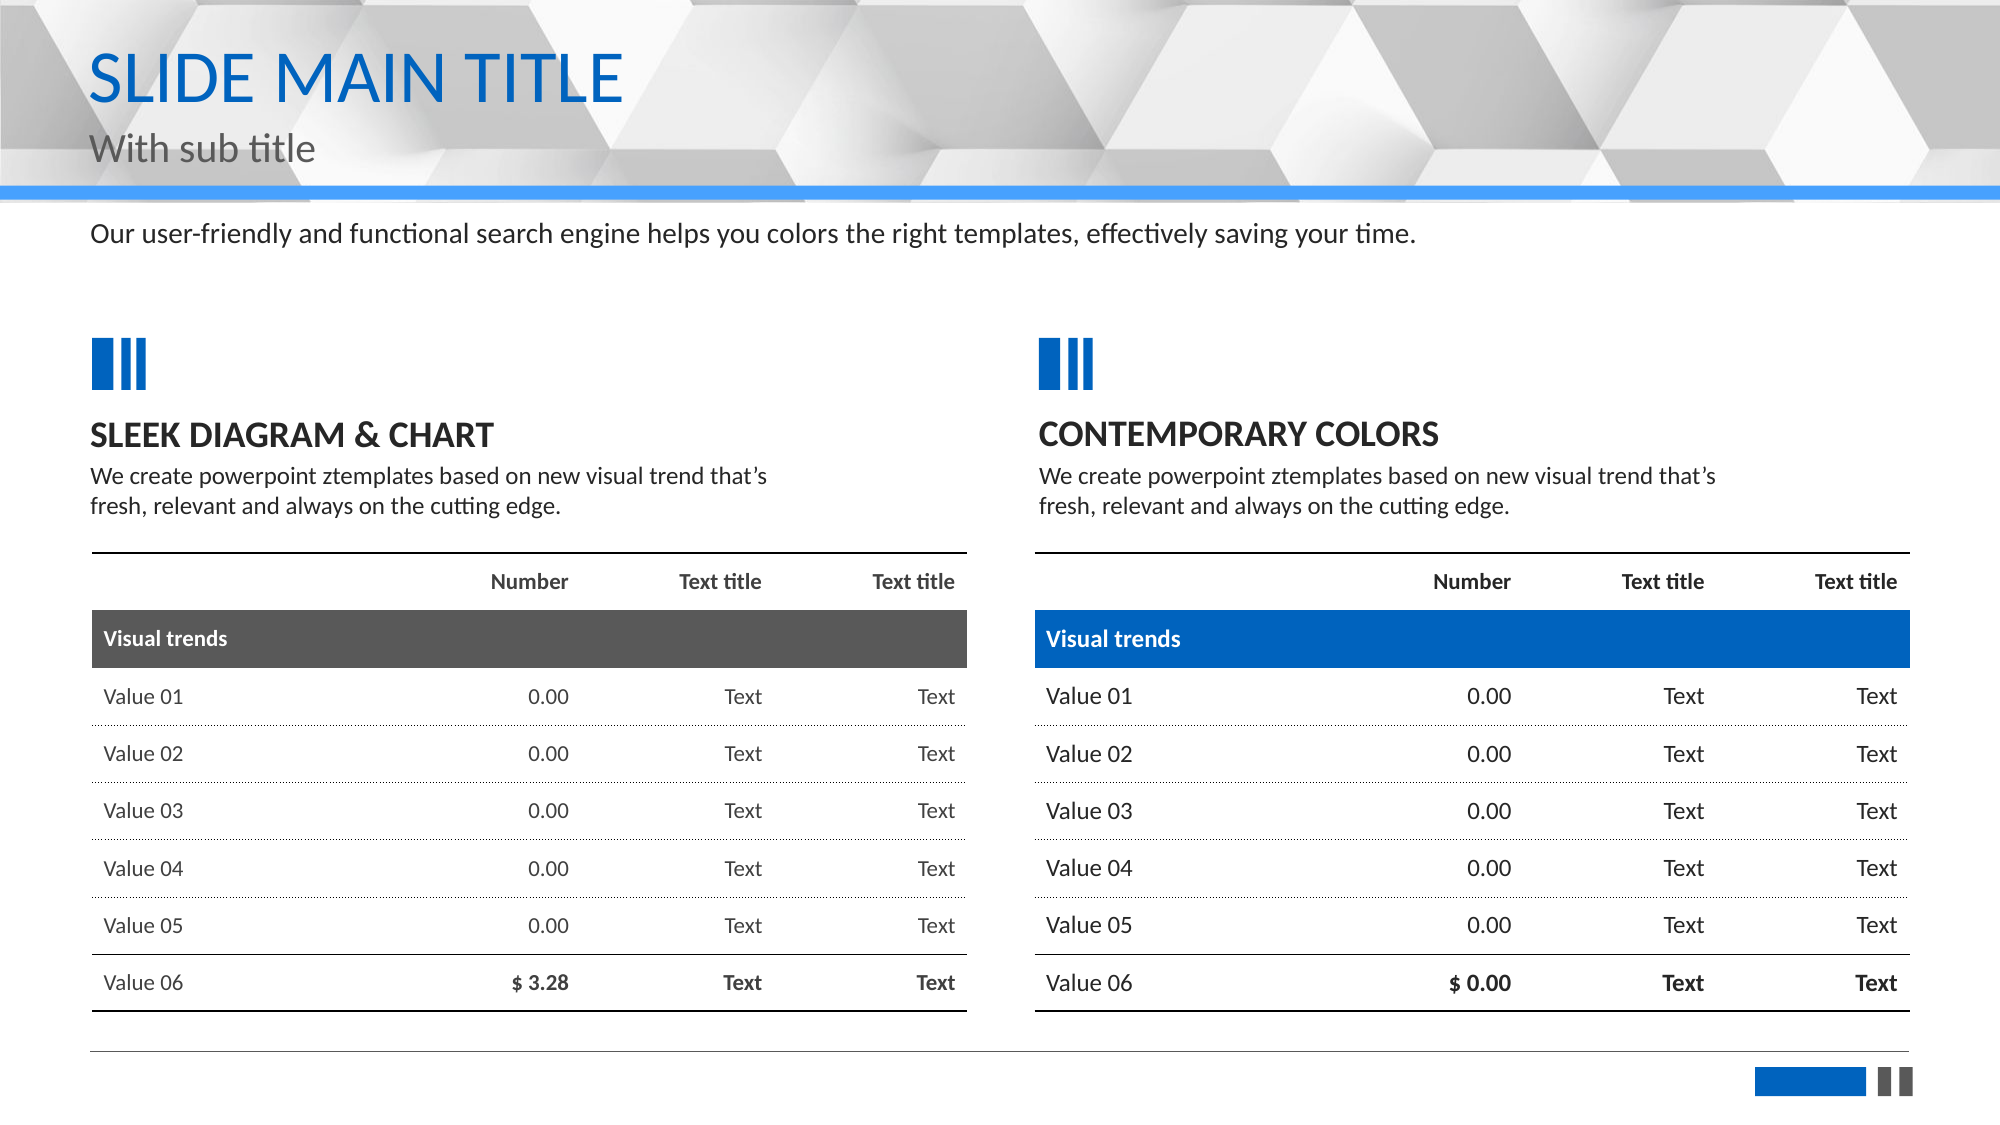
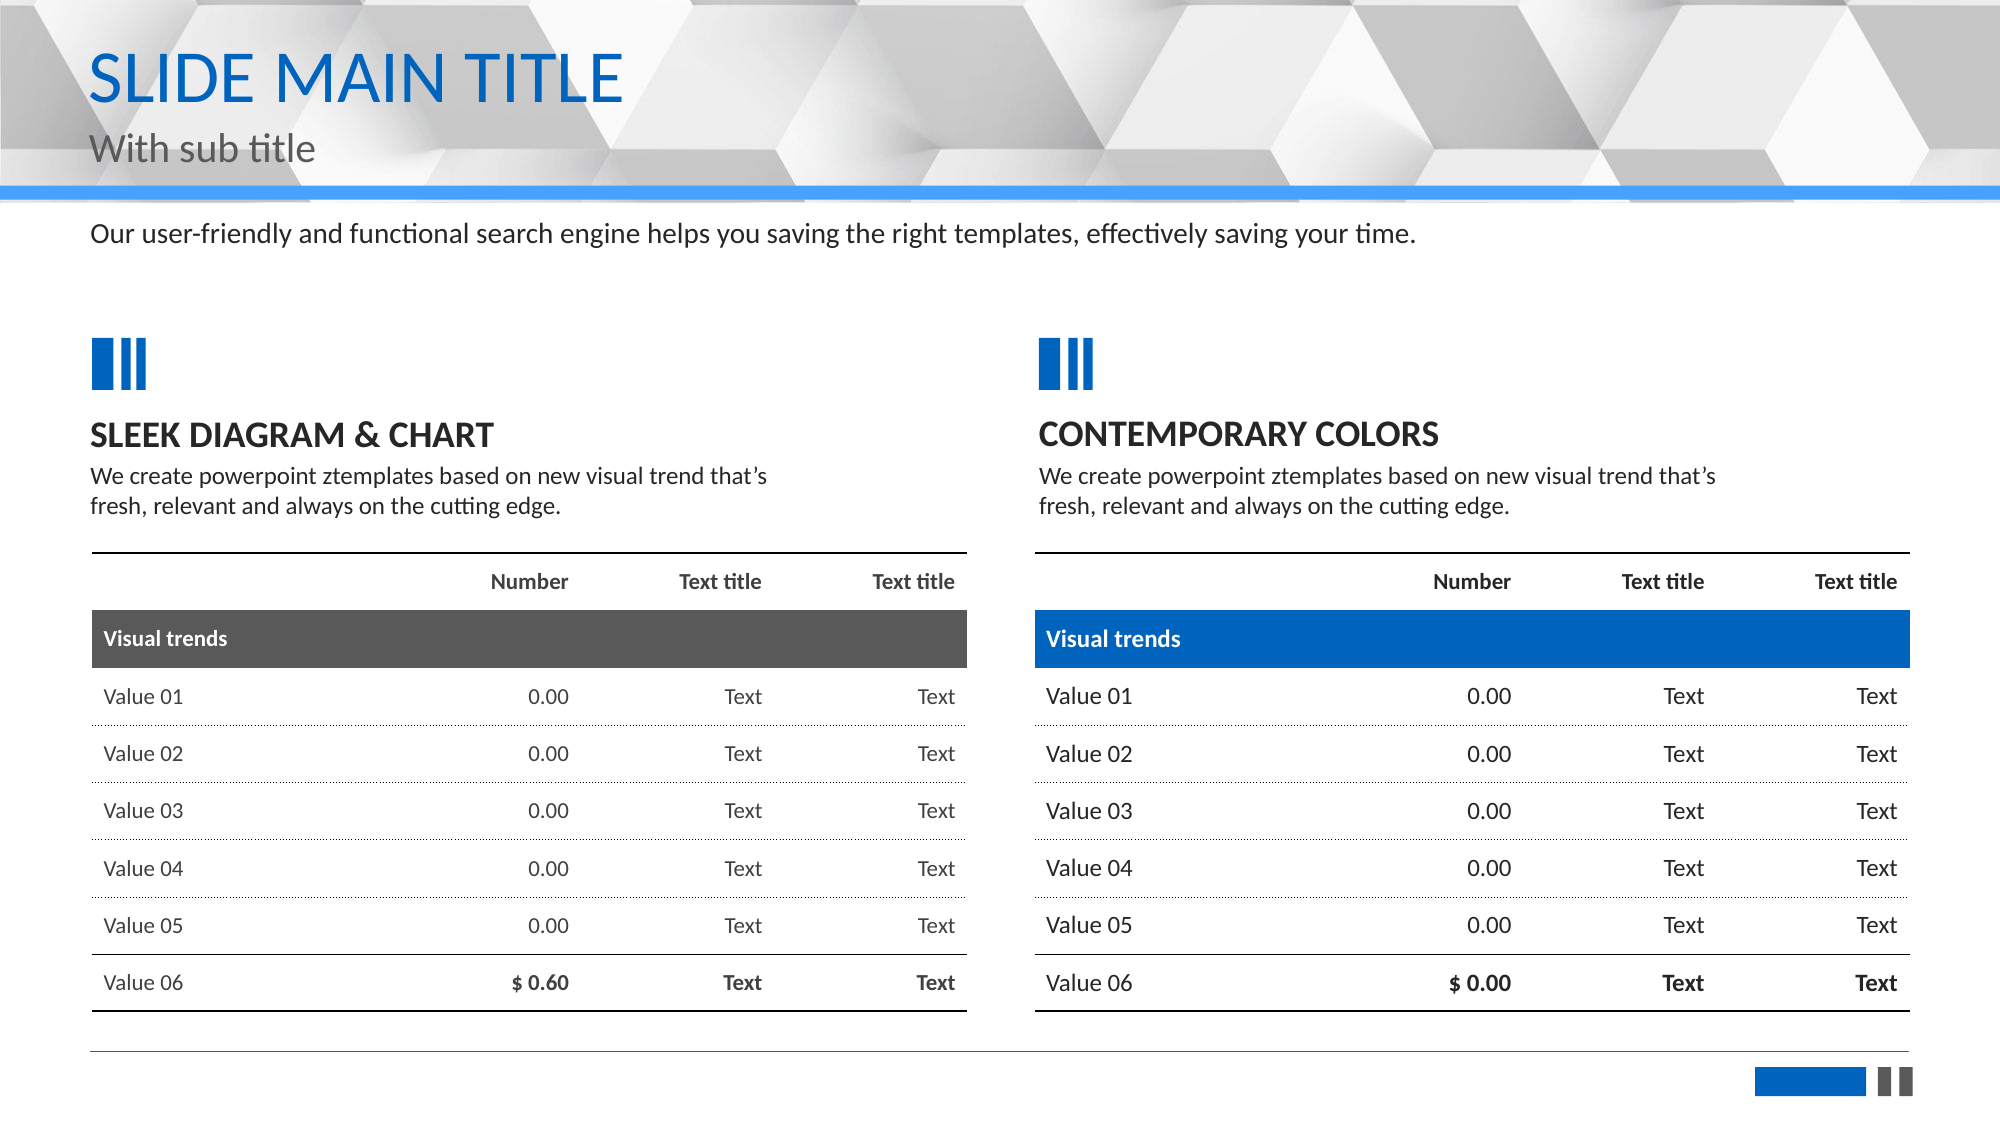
you colors: colors -> saving (803, 234)
3.28: 3.28 -> 0.60 (549, 983)
